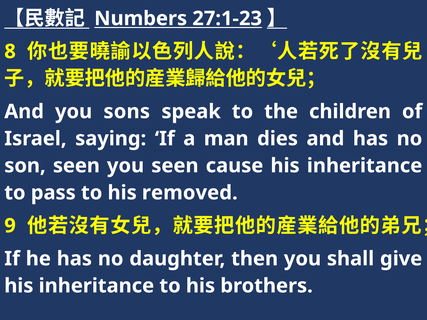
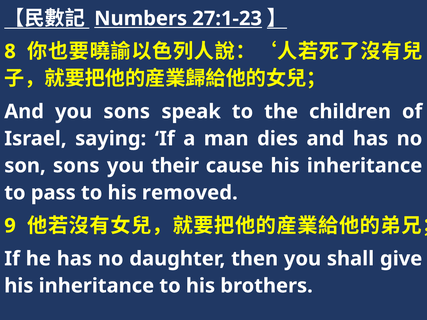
son seen: seen -> sons (76, 166)
you seen: seen -> their (175, 166)
